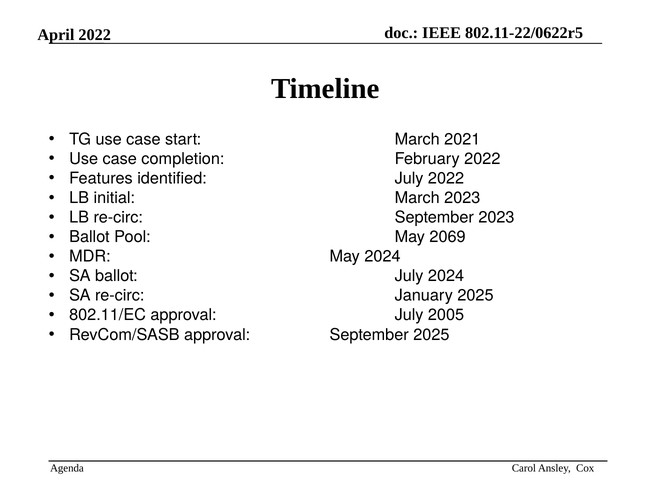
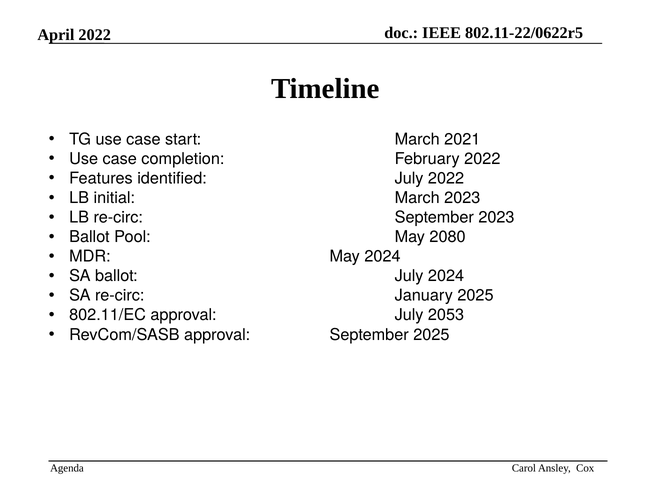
2069: 2069 -> 2080 (448, 237)
2005: 2005 -> 2053 (446, 315)
